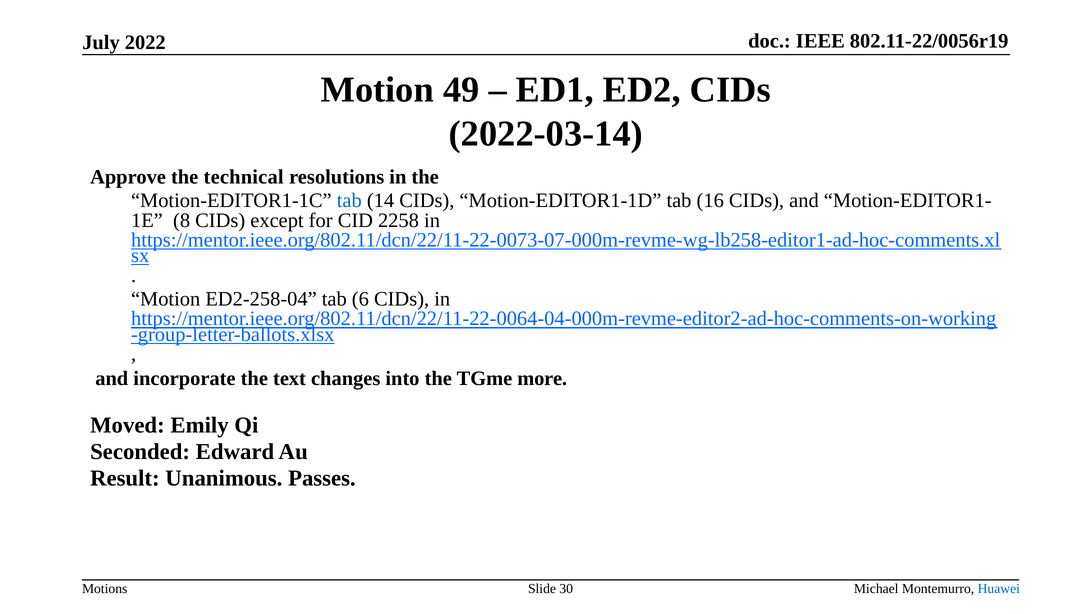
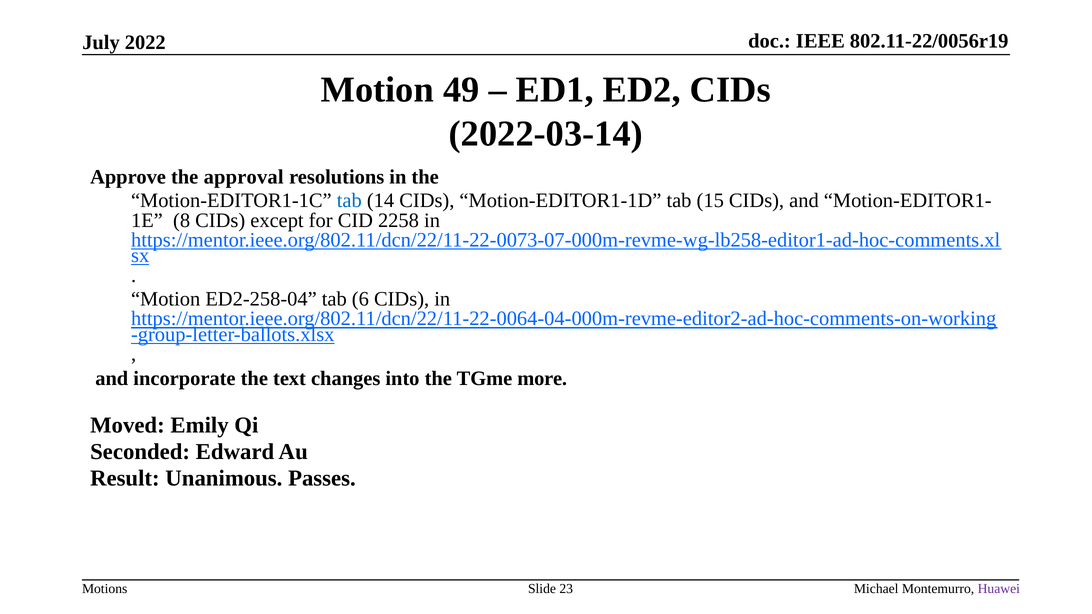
technical: technical -> approval (244, 177)
16: 16 -> 15 (710, 201)
30: 30 -> 23 (566, 589)
Huawei colour: blue -> purple (999, 589)
